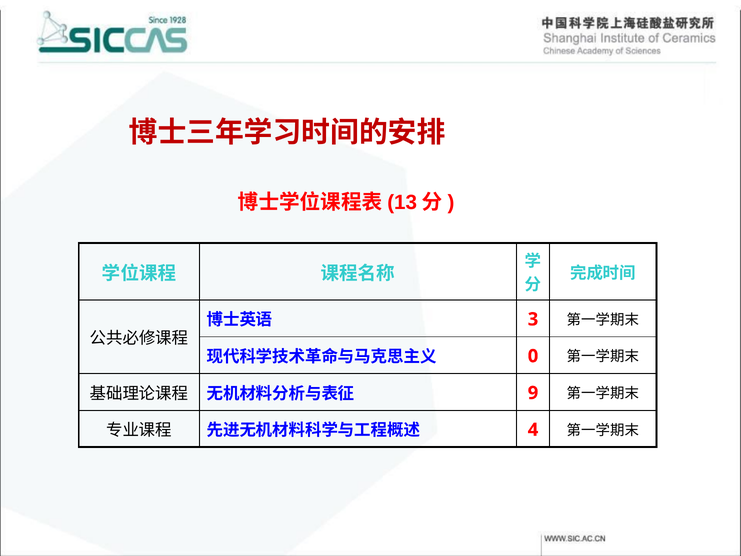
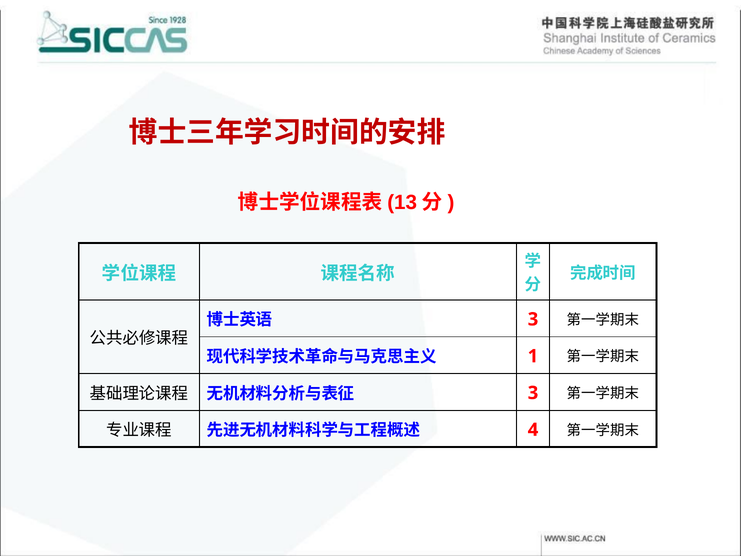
0: 0 -> 1 (533, 356)
9: 9 -> 3 (533, 393)
